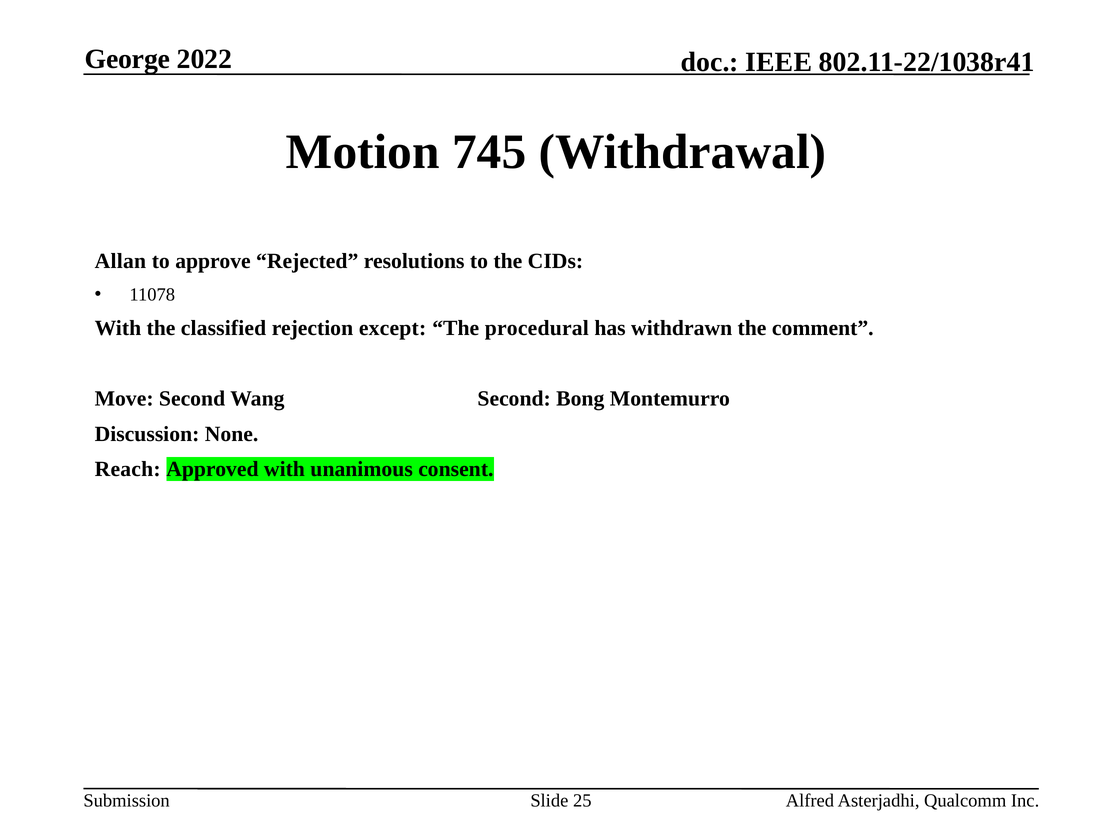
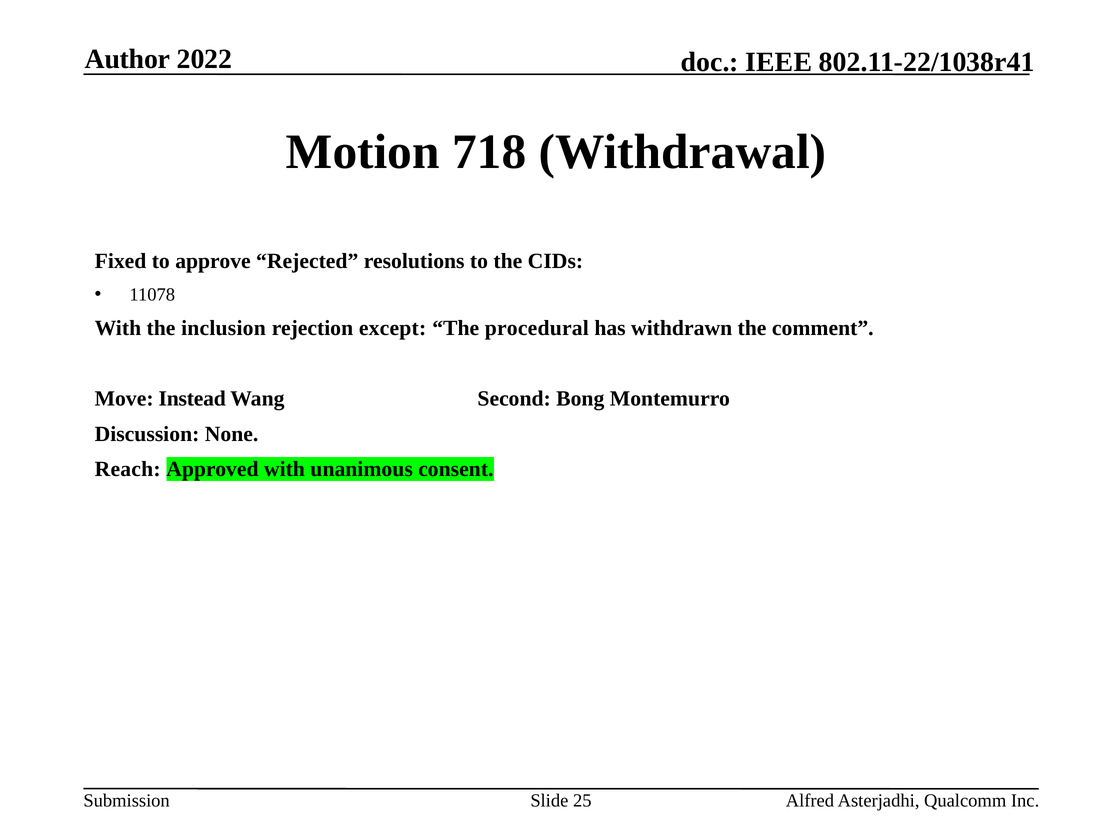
George: George -> Author (127, 59)
745: 745 -> 718 (489, 152)
Allan: Allan -> Fixed (121, 261)
classified: classified -> inclusion (223, 328)
Move Second: Second -> Instead (192, 399)
